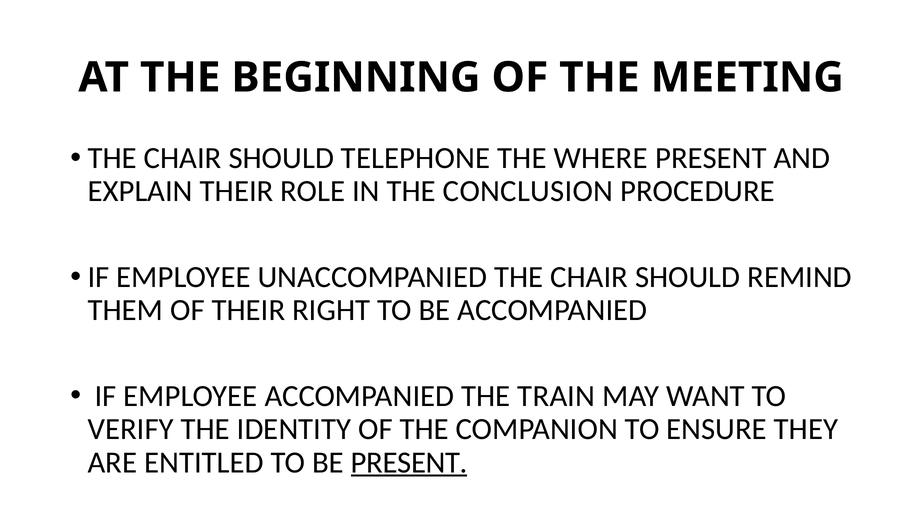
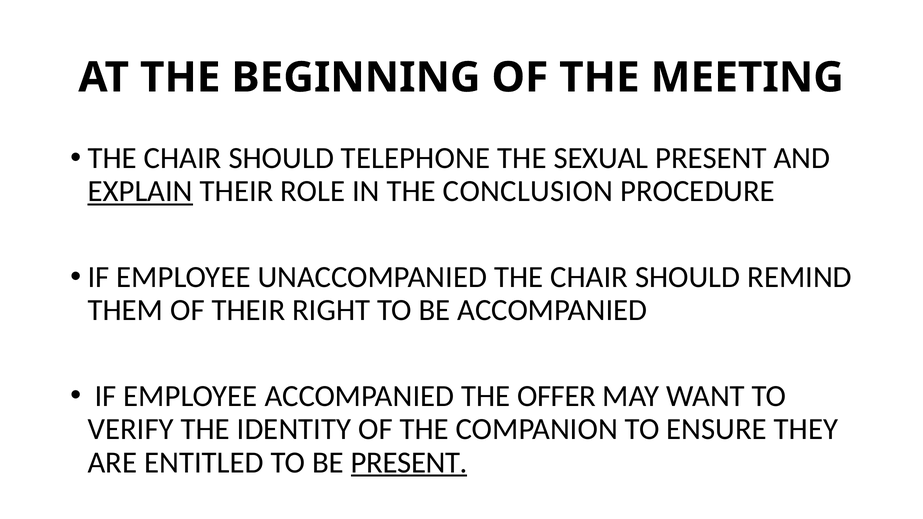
WHERE: WHERE -> SEXUAL (601, 158)
EXPLAIN underline: none -> present (140, 191)
TRAIN: TRAIN -> OFFER (557, 396)
